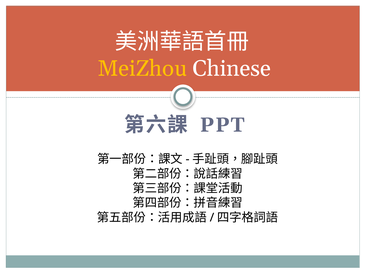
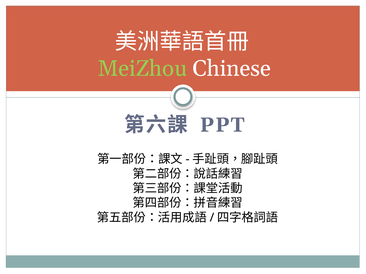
MeiZhou colour: yellow -> light green (142, 69)
